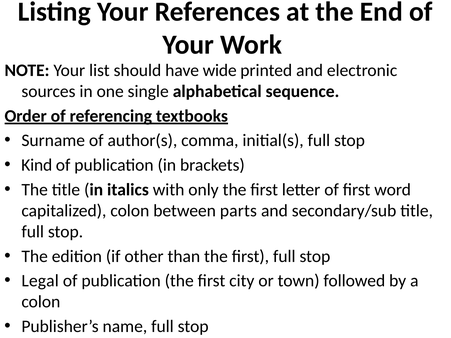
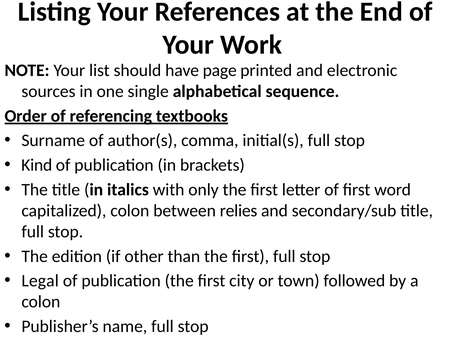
wide: wide -> page (220, 70)
parts: parts -> relies (239, 211)
